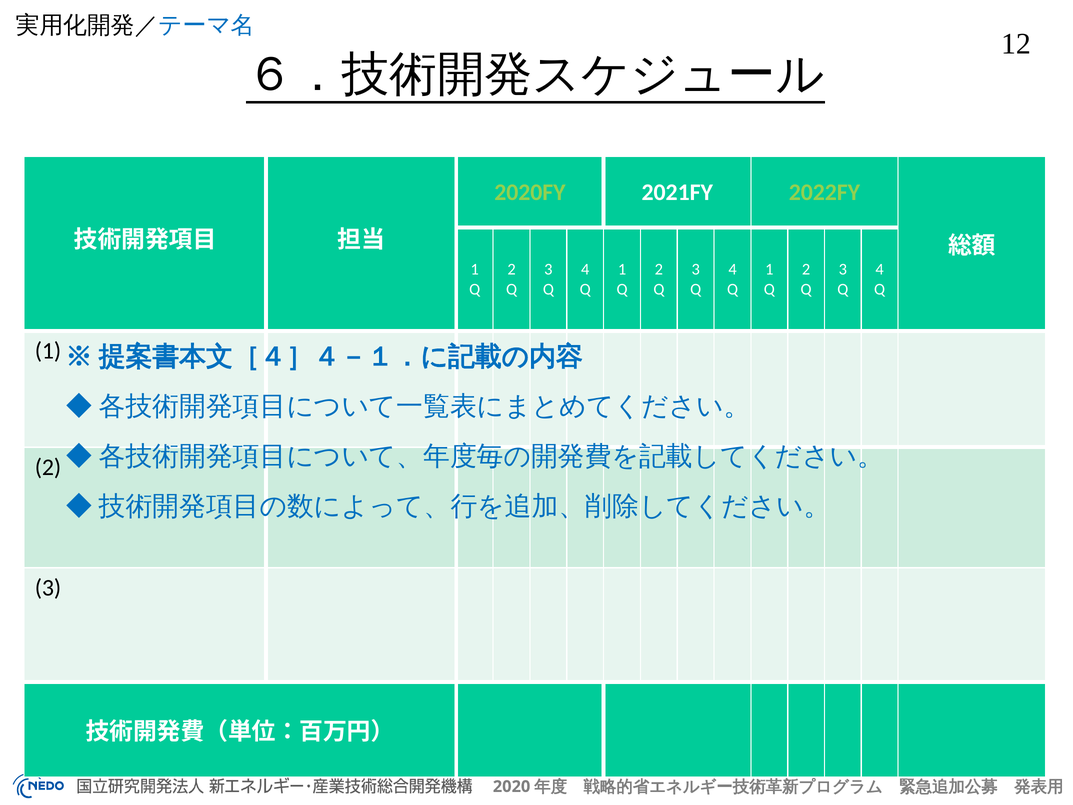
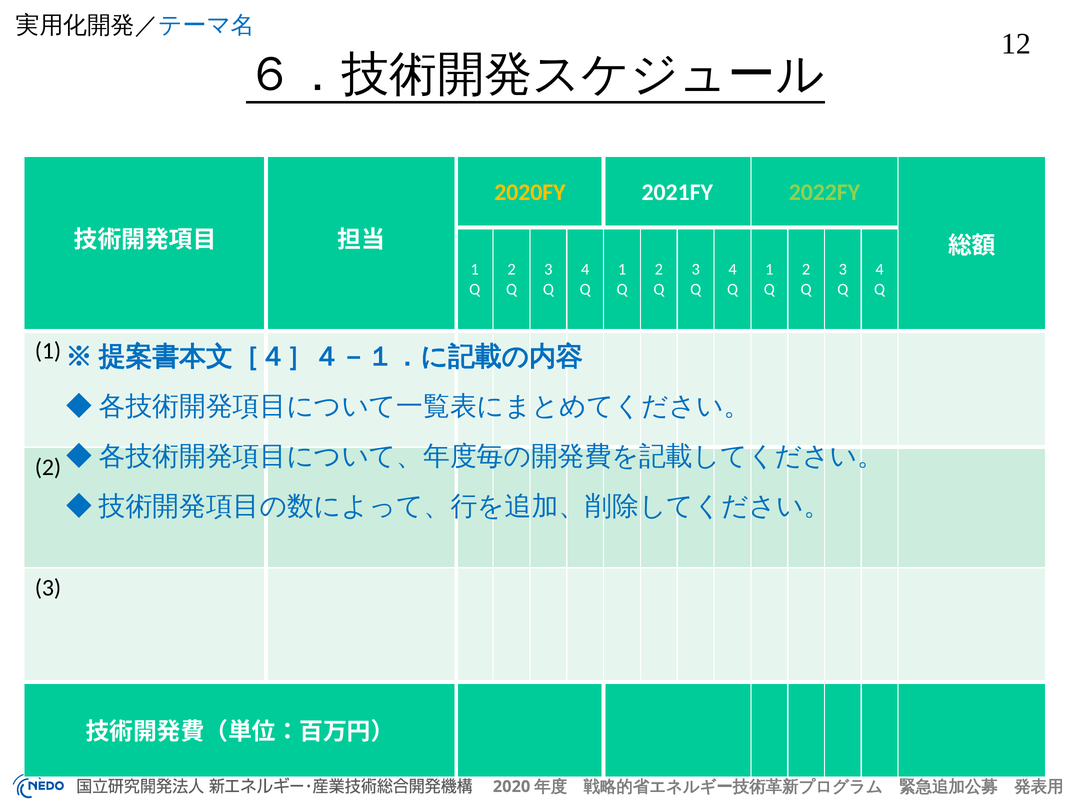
2020FY colour: light green -> yellow (530, 192)
